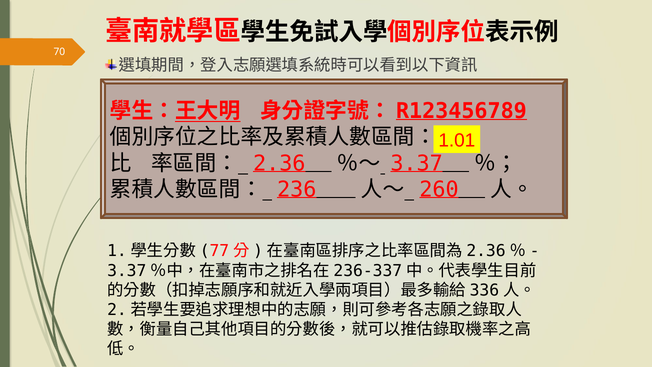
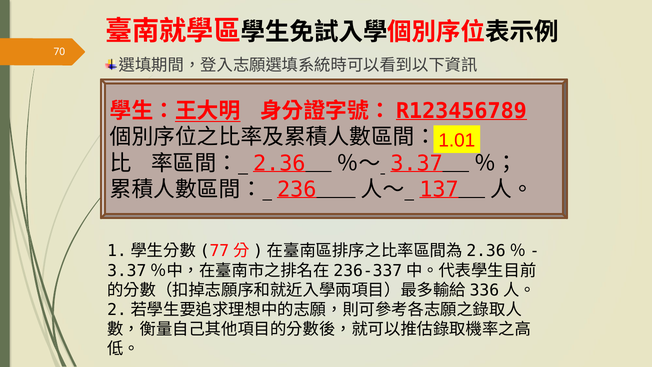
260: 260 -> 137 (439, 189)
